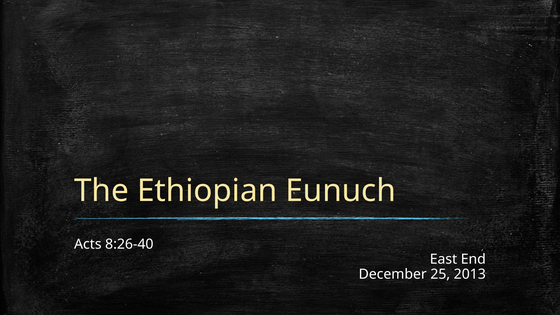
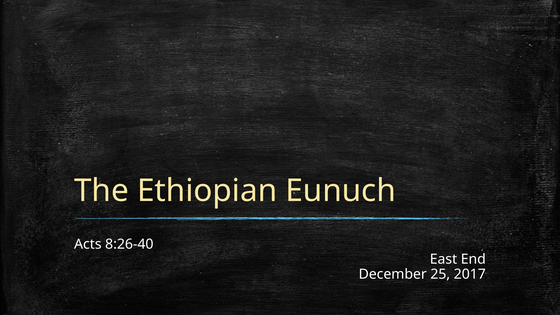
2013: 2013 -> 2017 (470, 274)
